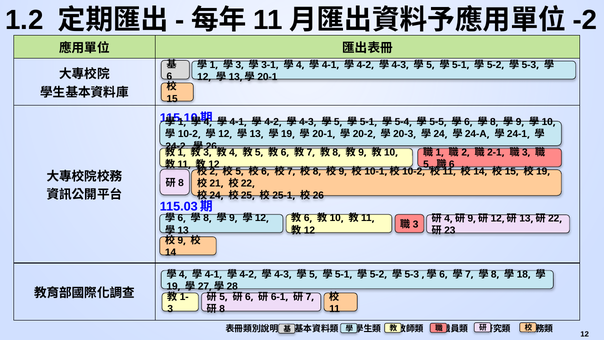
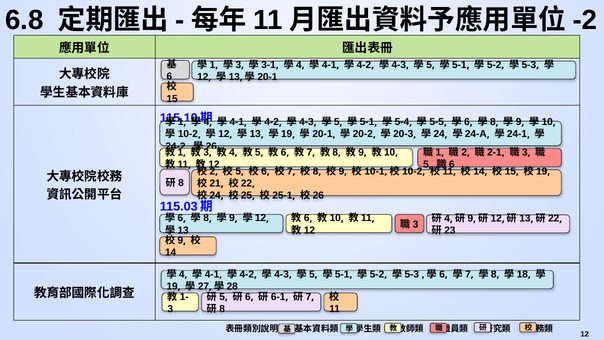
1.2: 1.2 -> 6.8 (24, 20)
